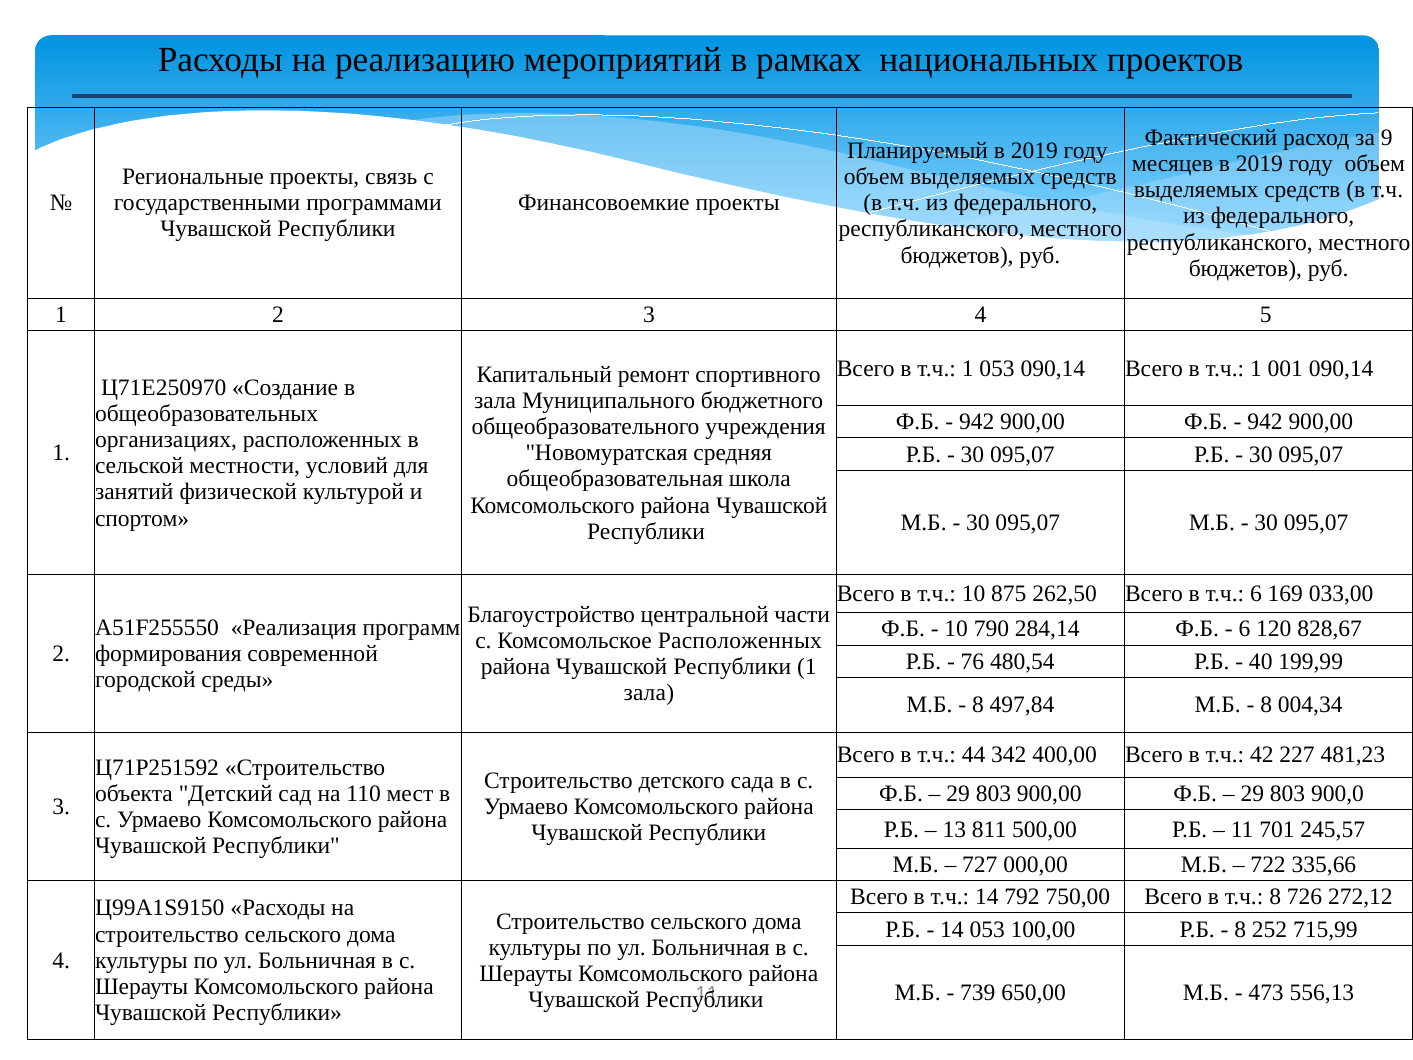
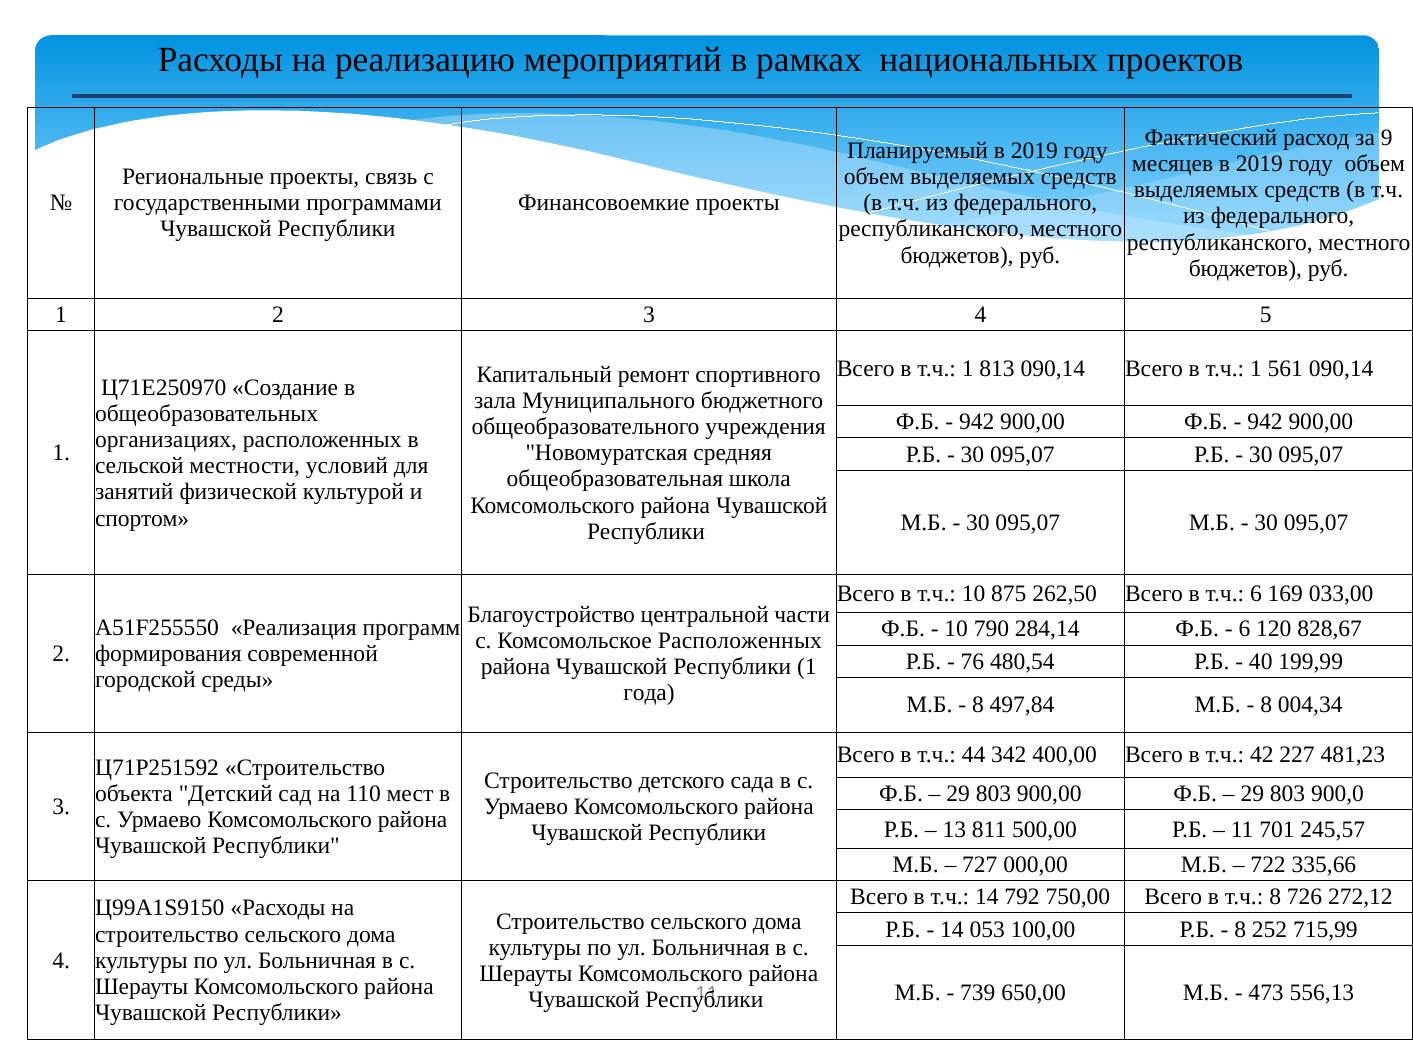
1 053: 053 -> 813 (997, 368)
001: 001 -> 561 (1285, 368)
зала: зала -> года (649, 693)
